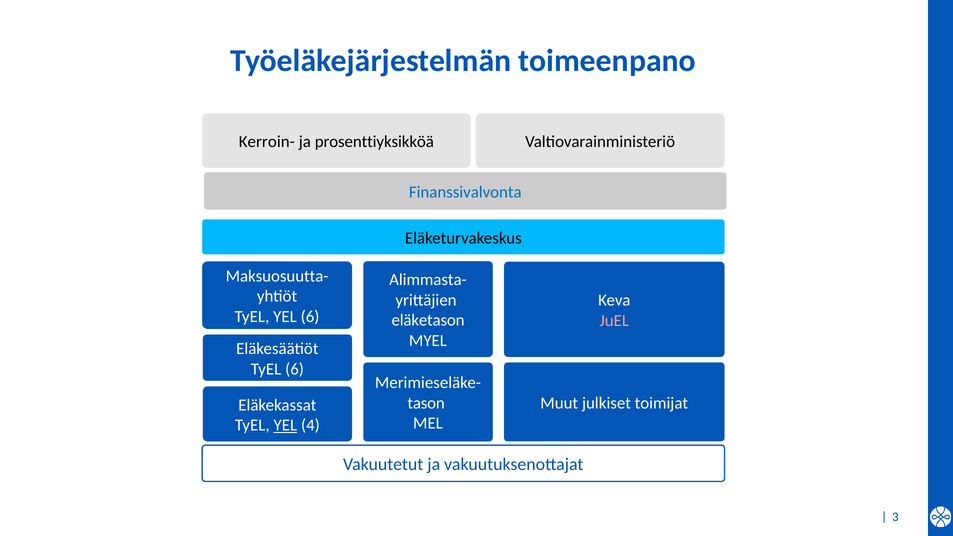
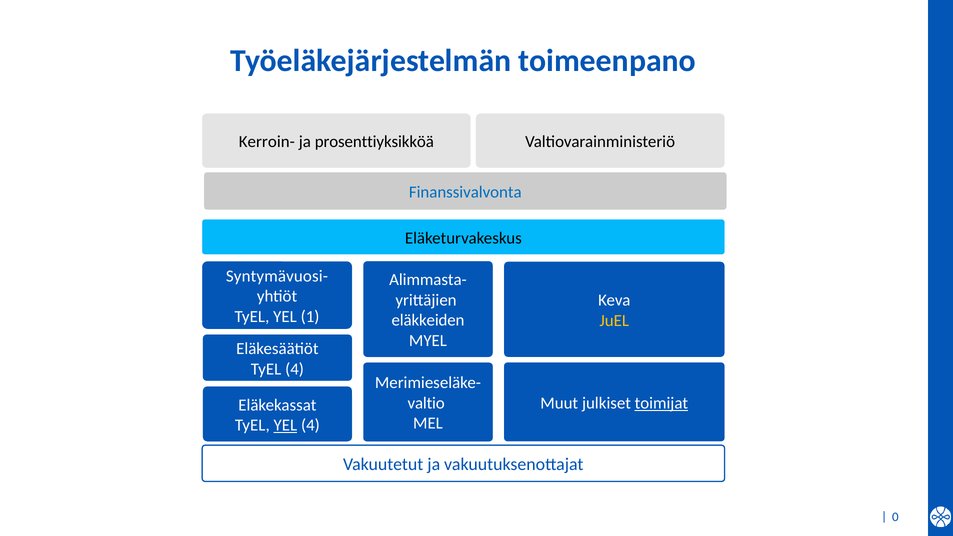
Maksuosuutta-: Maksuosuutta- -> Syntymävuosi- (277, 276)
YEL 6: 6 -> 1 (310, 317)
eläketason: eläketason -> eläkkeiden (428, 320)
JuEL colour: pink -> yellow (614, 321)
TyEL 6: 6 -> 4 (295, 369)
toimijat underline: none -> present (661, 403)
tason: tason -> valtio (426, 403)
3: 3 -> 0 (895, 517)
